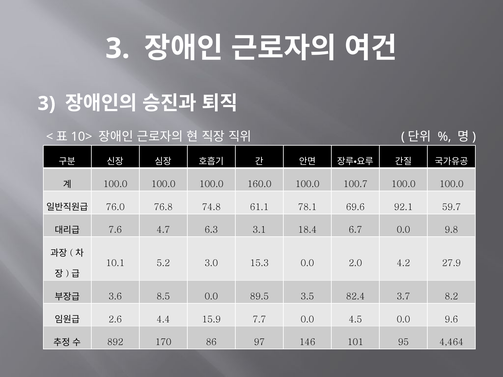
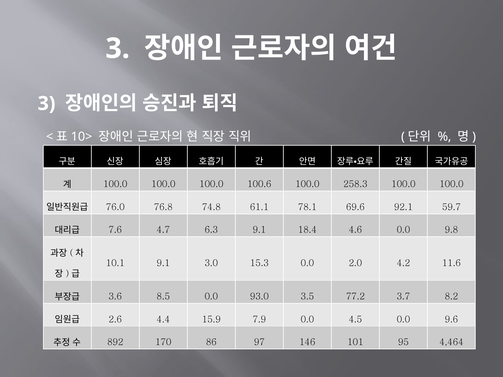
160.0: 160.0 -> 100.6 (259, 184)
100.7: 100.7 -> 258.3 (355, 184)
6.3 3.1: 3.1 -> 9.1 (259, 230)
6.7: 6.7 -> 4.6 (355, 230)
10.1 5.2: 5.2 -> 9.1 (163, 263)
27.9: 27.9 -> 11.6 (451, 263)
89.5: 89.5 -> 93.0 (259, 297)
82.4: 82.4 -> 77.2 (355, 297)
7.7: 7.7 -> 7.9 (259, 320)
